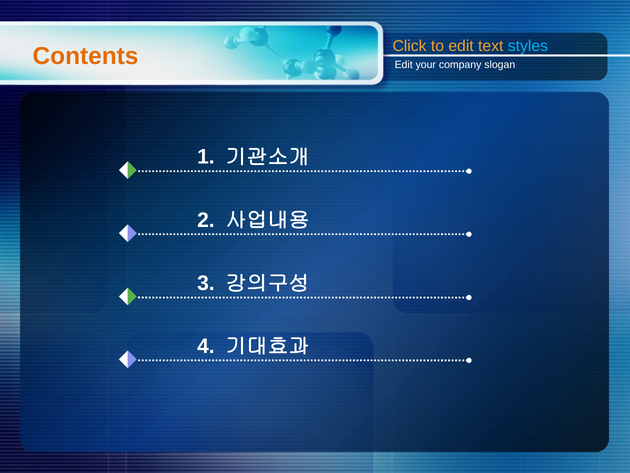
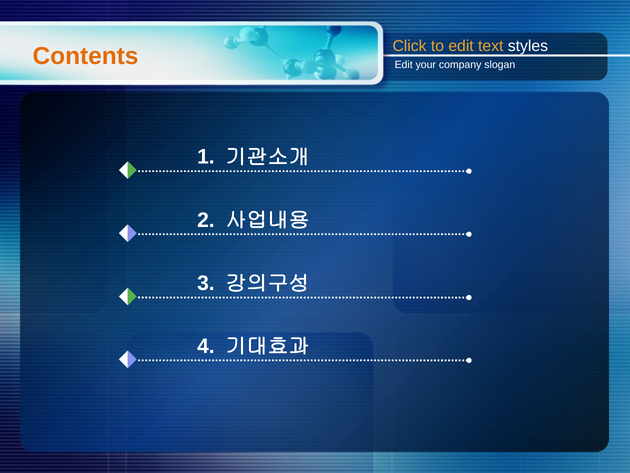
styles colour: light blue -> white (528, 46)
